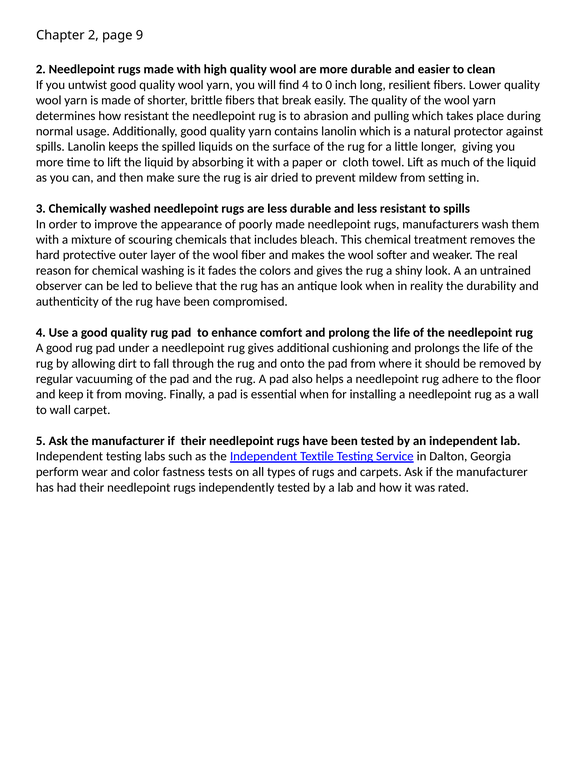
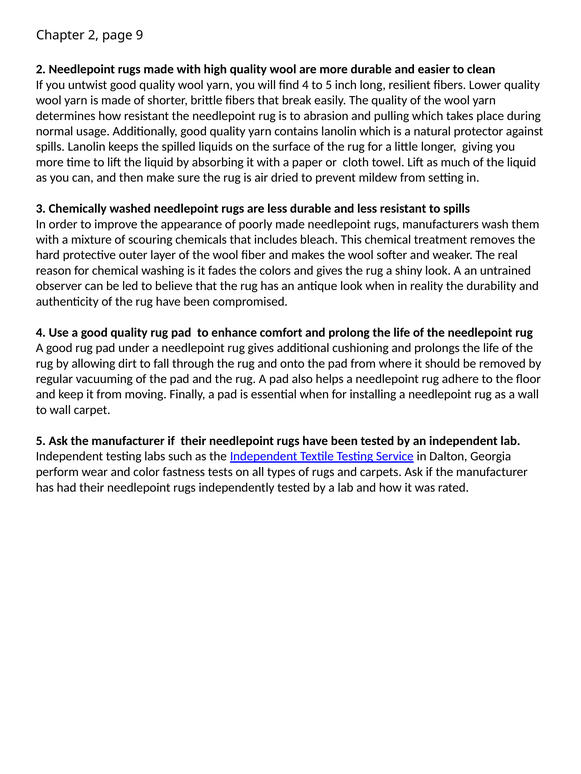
to 0: 0 -> 5 (329, 85)
